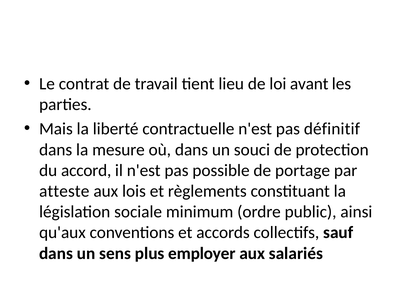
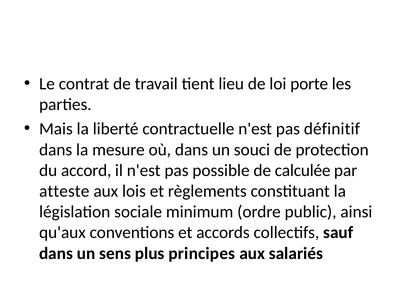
avant: avant -> porte (309, 84)
portage: portage -> calculée (303, 170)
employer: employer -> principes (202, 253)
